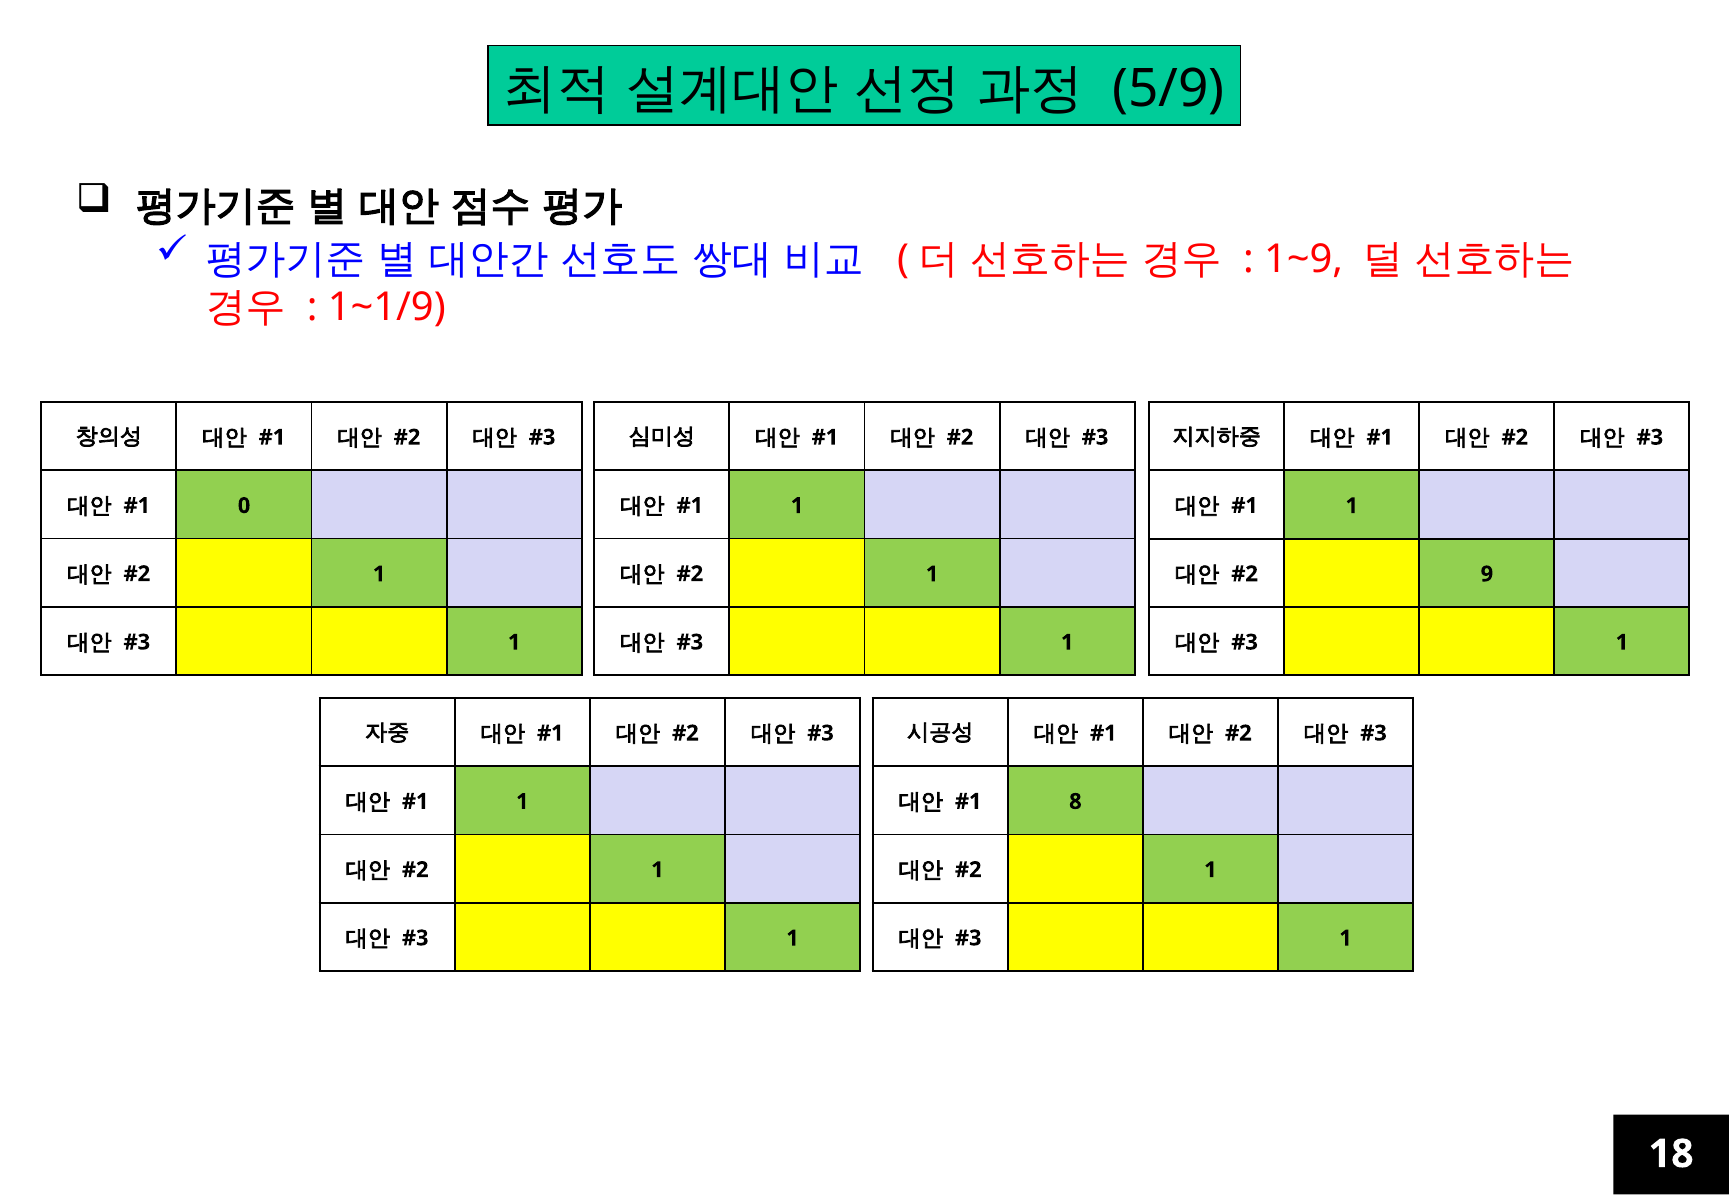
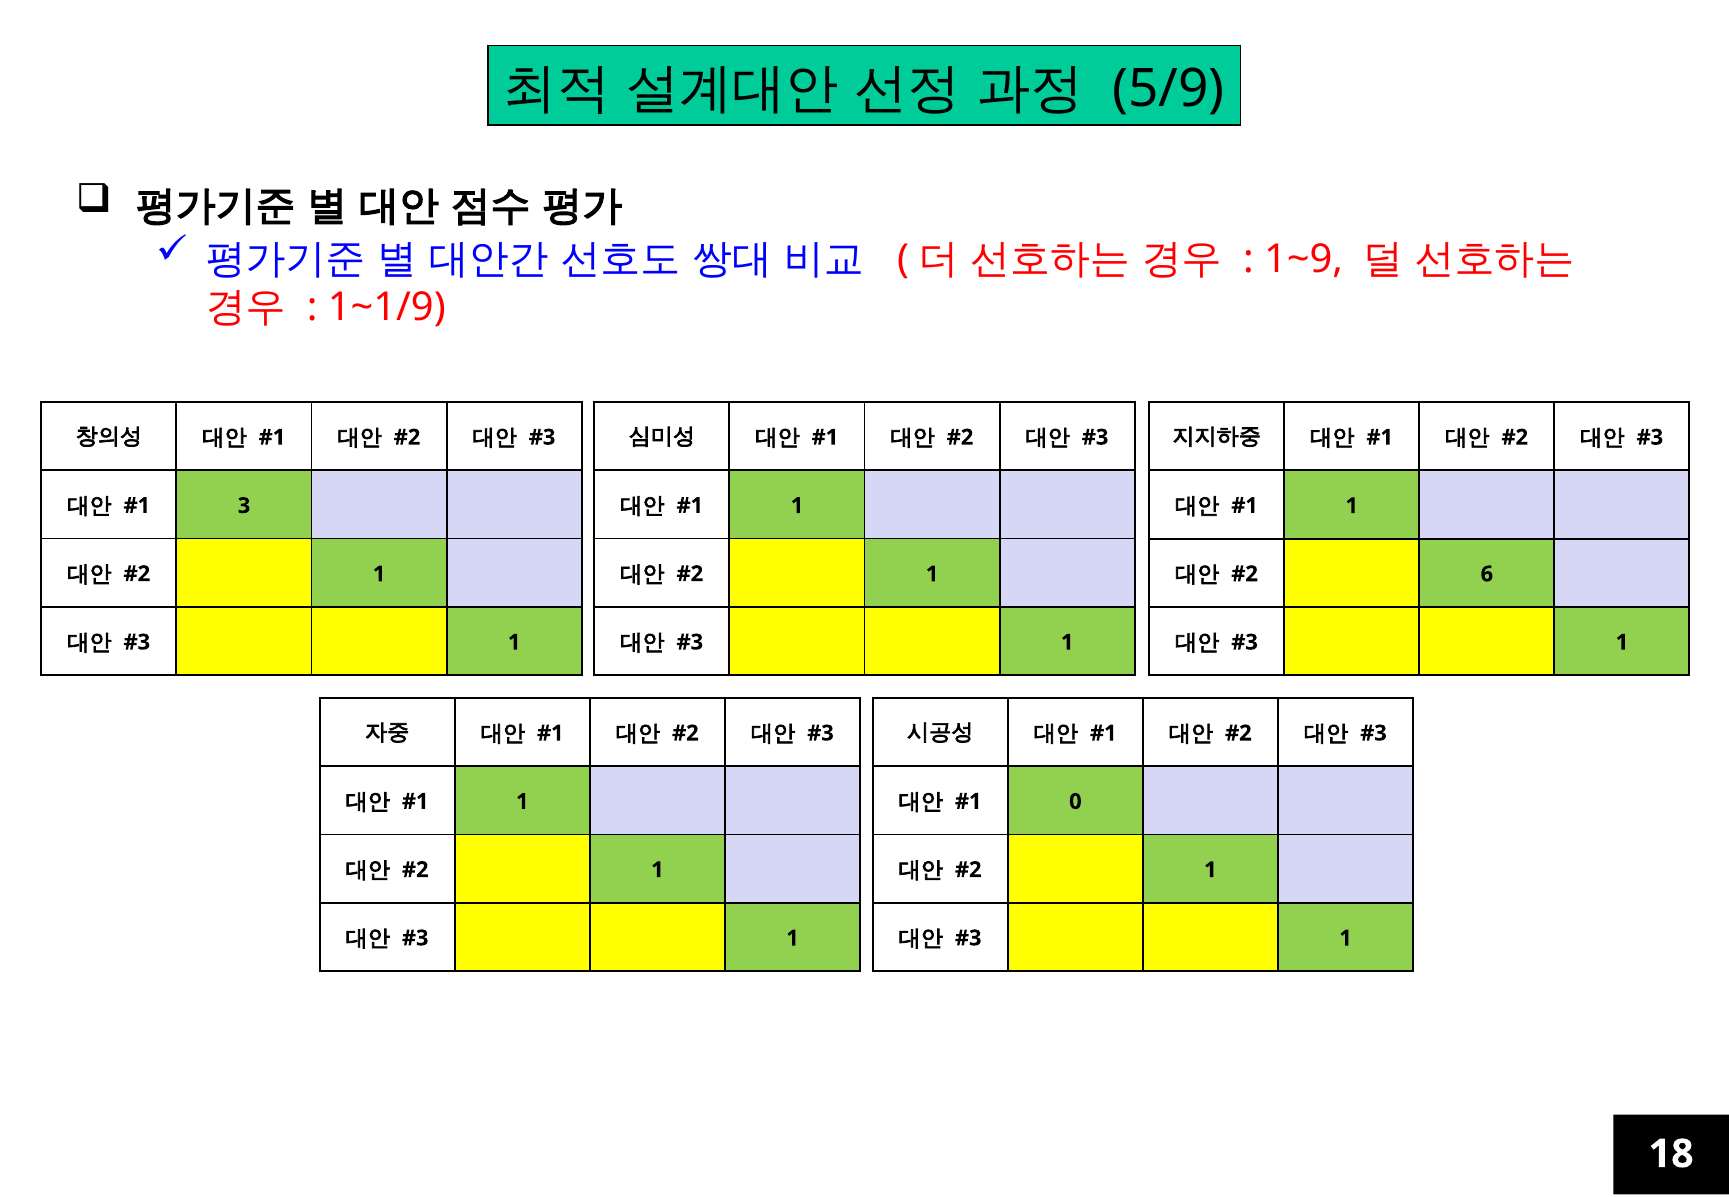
0: 0 -> 3 (244, 506)
9: 9 -> 6 (1487, 574)
8: 8 -> 0 (1075, 802)
